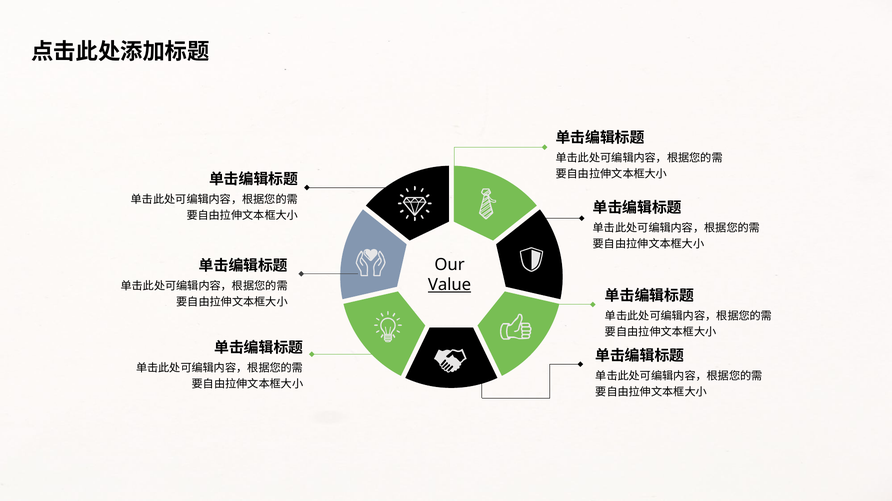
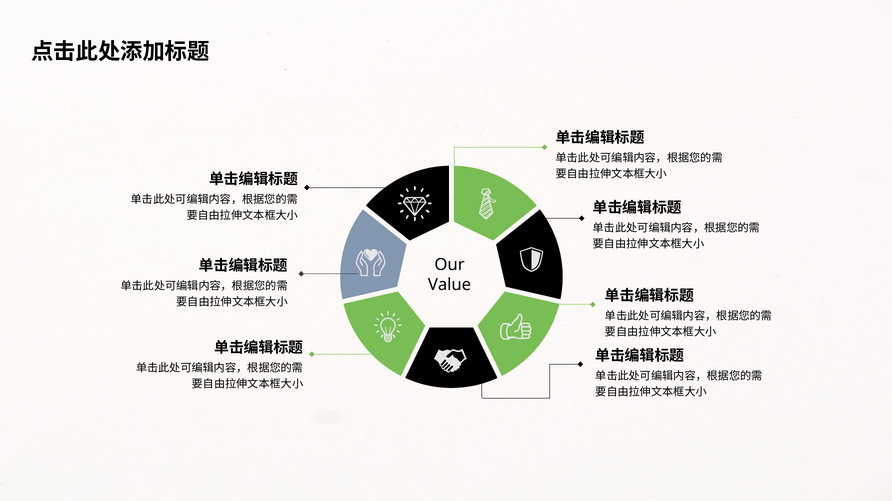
Value underline: present -> none (450, 285)
